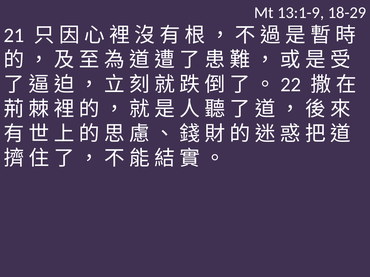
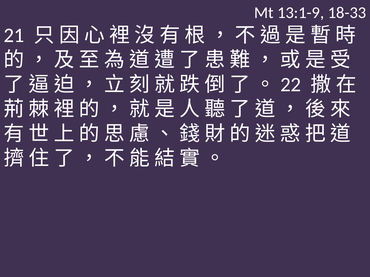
18-29: 18-29 -> 18-33 (347, 13)
